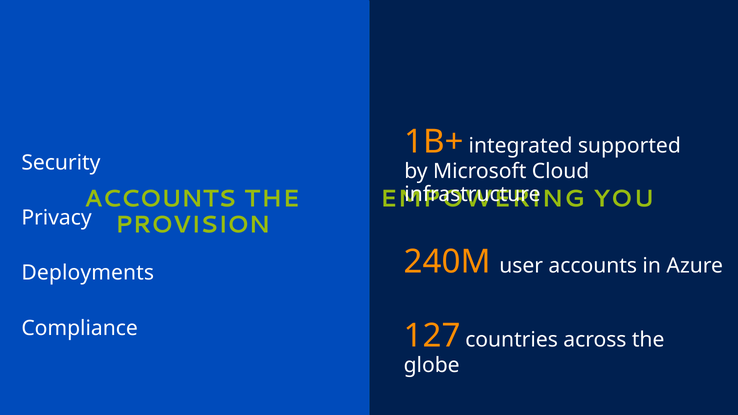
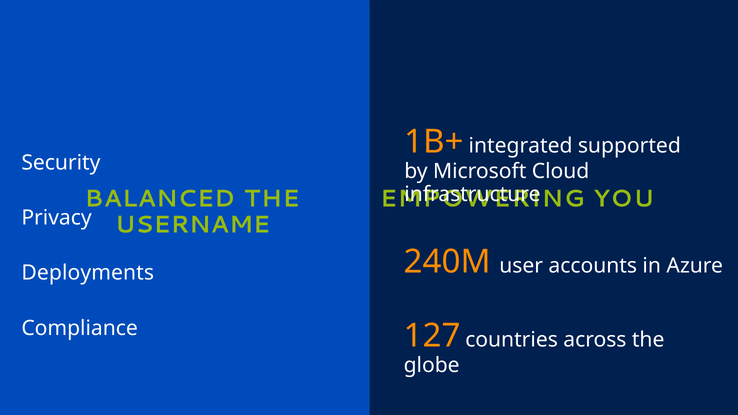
ACCOUNTS: ACCOUNTS -> BALANCED (160, 199)
PROVISION: PROVISION -> USERNAME (193, 225)
